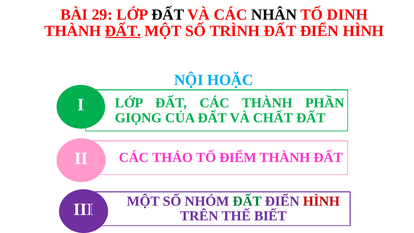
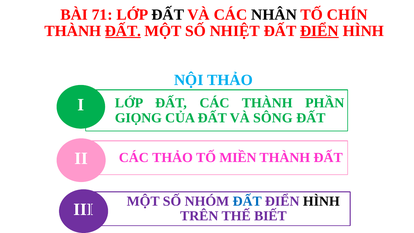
29: 29 -> 71 (102, 15)
DINH: DINH -> CHÍN (347, 15)
TRÌNH: TRÌNH -> NHIỆT (235, 31)
ĐIỂN underline: none -> present (319, 31)
NỘI HOẶC: HOẶC -> THẢO (230, 80)
CHẤT: CHẤT -> SÔNG (273, 118)
ĐIỂM: ĐIỂM -> MIỀN (238, 158)
ĐẤT colour: green -> blue (247, 201)
HÌNH colour: red -> black (321, 201)
